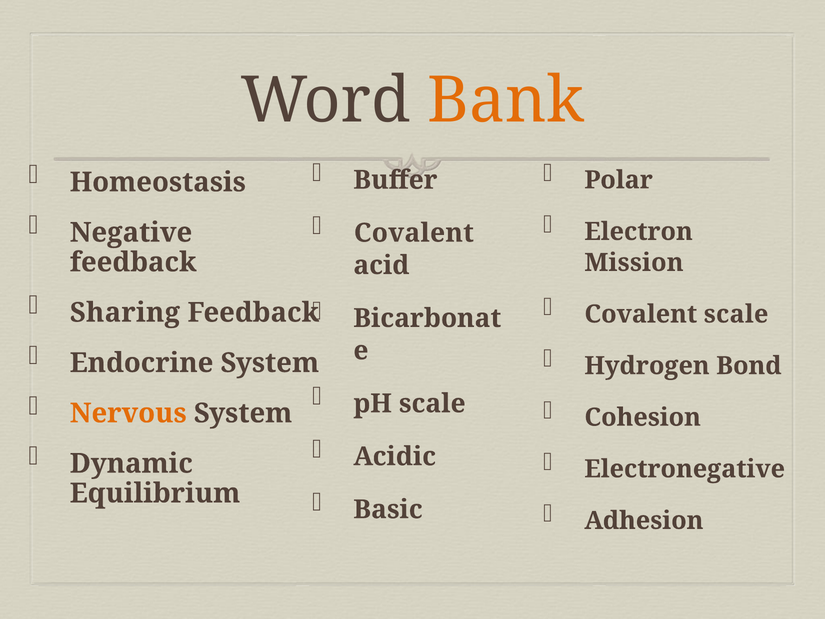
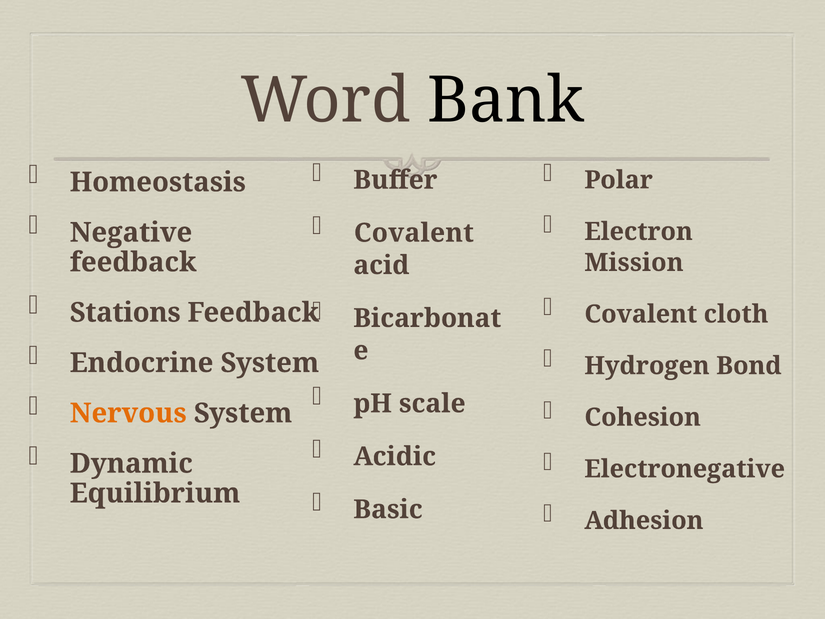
Bank colour: orange -> black (506, 101)
Sharing: Sharing -> Stations (125, 312)
Covalent scale: scale -> cloth (736, 314)
